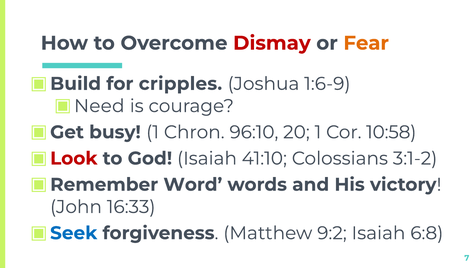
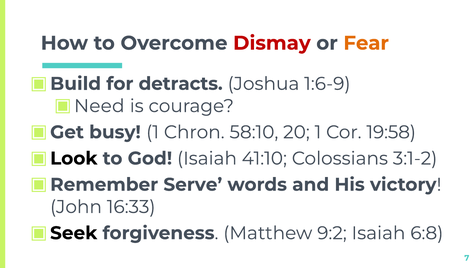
cripples: cripples -> detracts (181, 84)
96:10: 96:10 -> 58:10 (254, 132)
10:58: 10:58 -> 19:58 (391, 132)
Look colour: red -> black (74, 158)
Word: Word -> Serve (193, 184)
Seek colour: blue -> black (74, 233)
